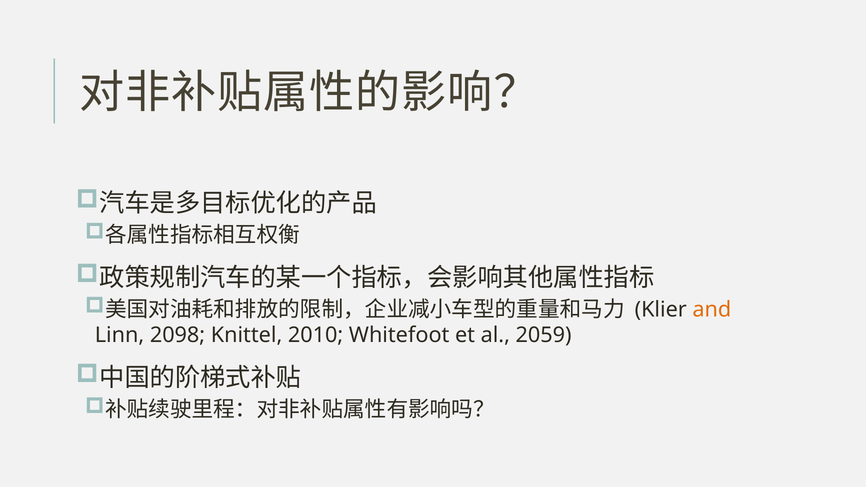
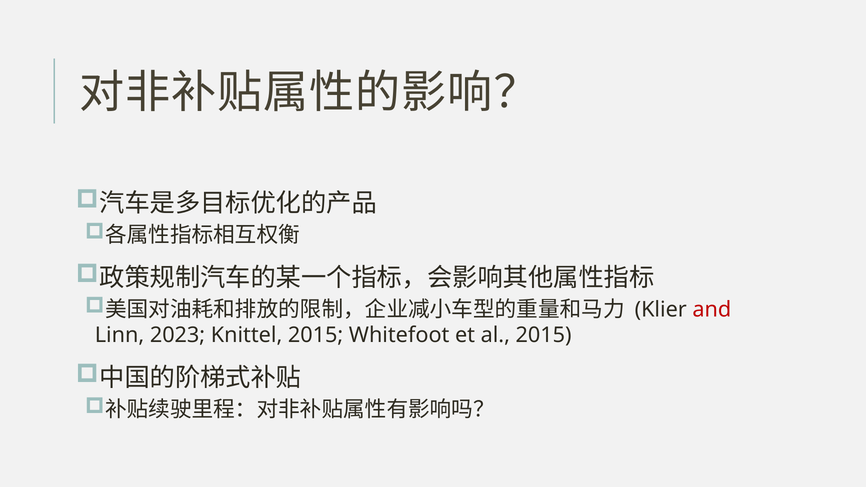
and colour: orange -> red (712, 309)
2098: 2098 -> 2023 (178, 335)
Knittel 2010: 2010 -> 2015 (316, 335)
al 2059: 2059 -> 2015 (544, 335)
